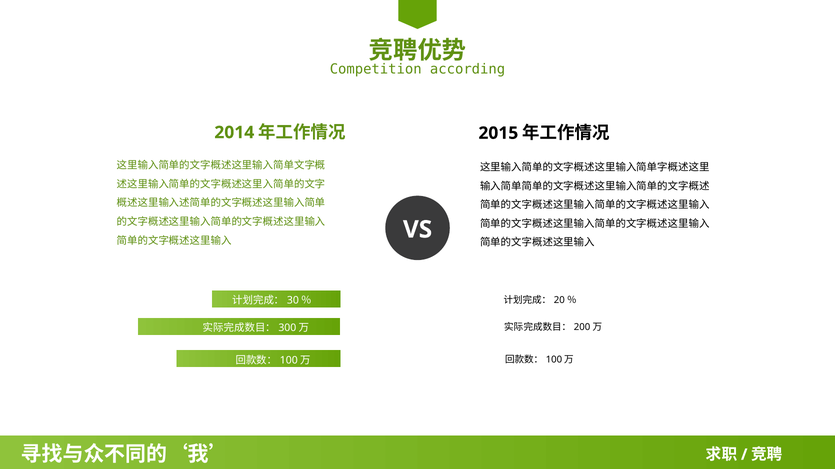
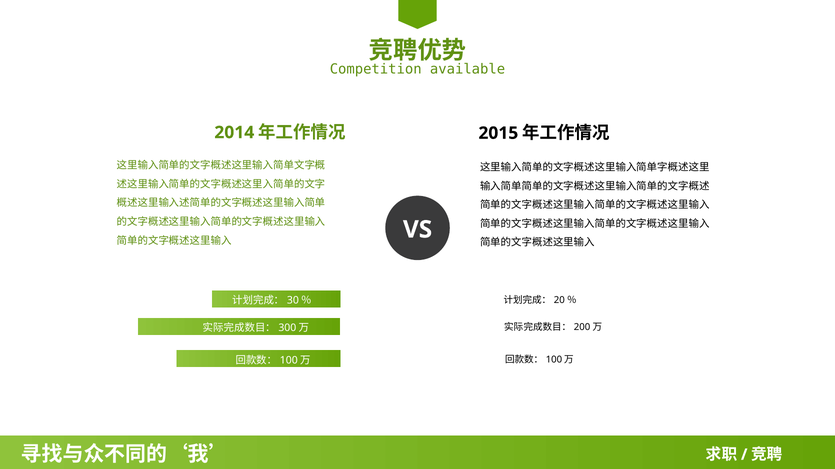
according: according -> available (468, 69)
